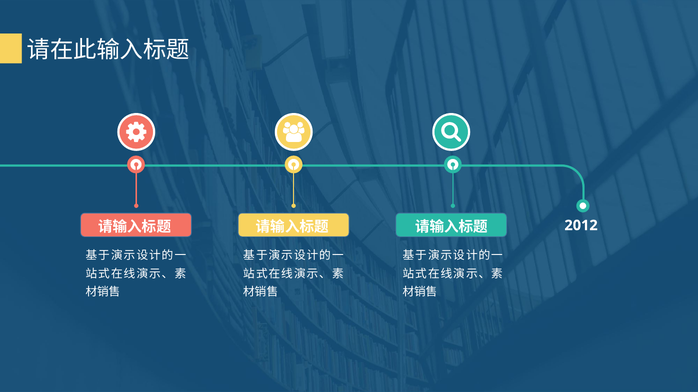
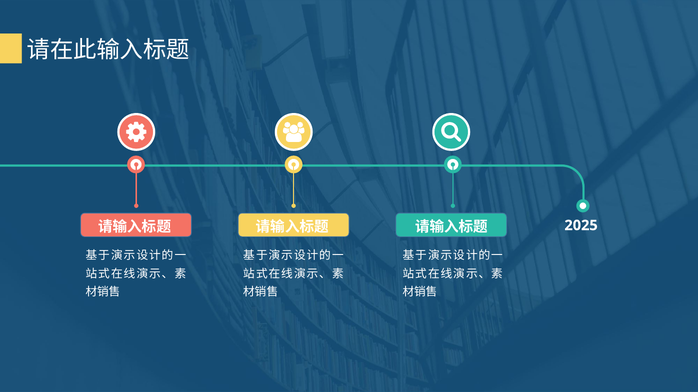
2012: 2012 -> 2025 (581, 226)
